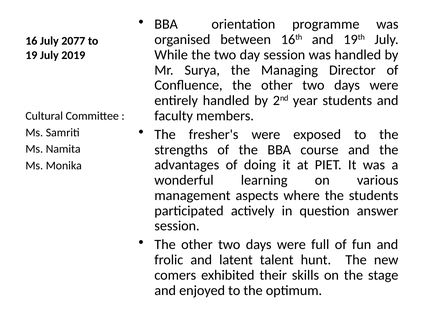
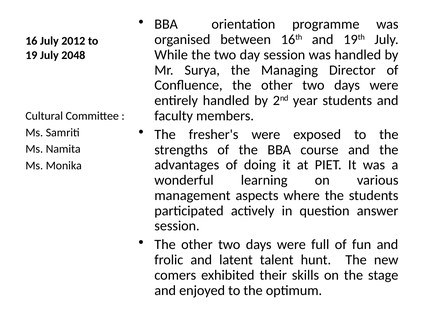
2077: 2077 -> 2012 (73, 41)
2019: 2019 -> 2048 (73, 55)
